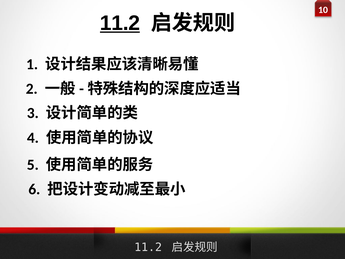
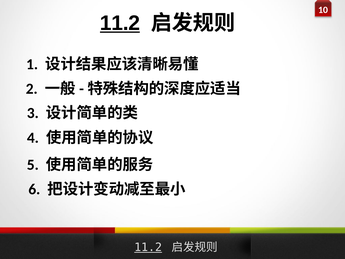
11.2 underline: none -> present (148, 247)
